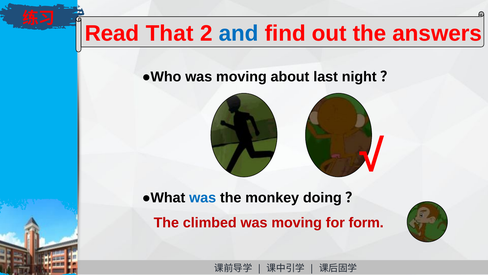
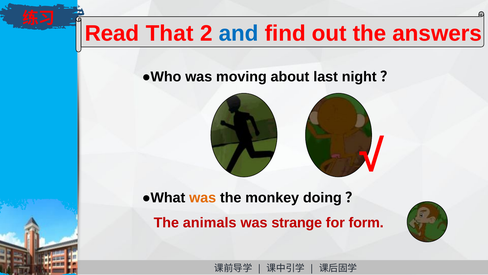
was colour: blue -> orange (203, 197)
climbed: climbed -> animals (210, 222)
moving: moving -> strange (297, 222)
